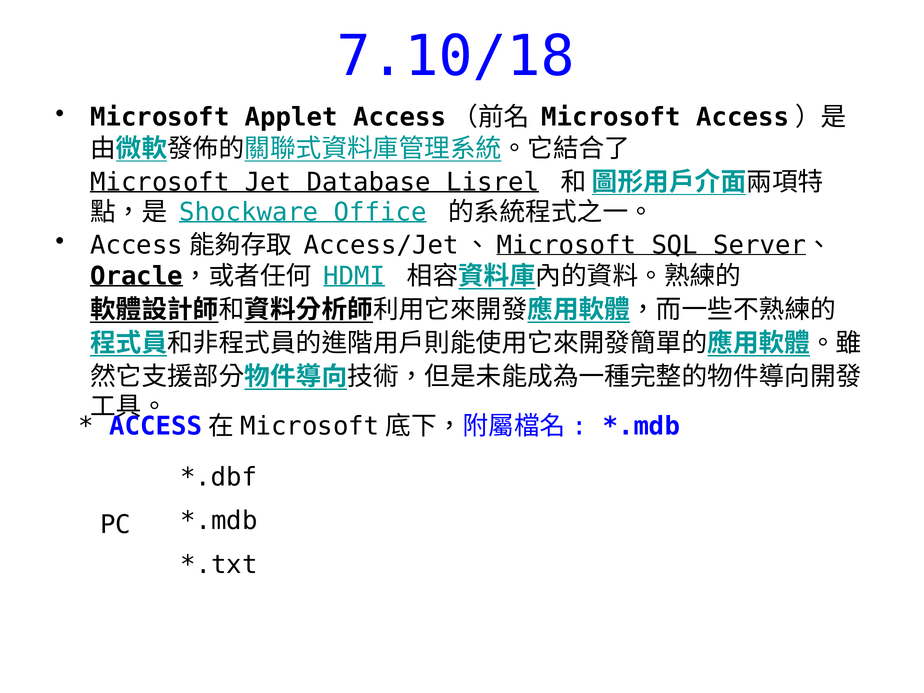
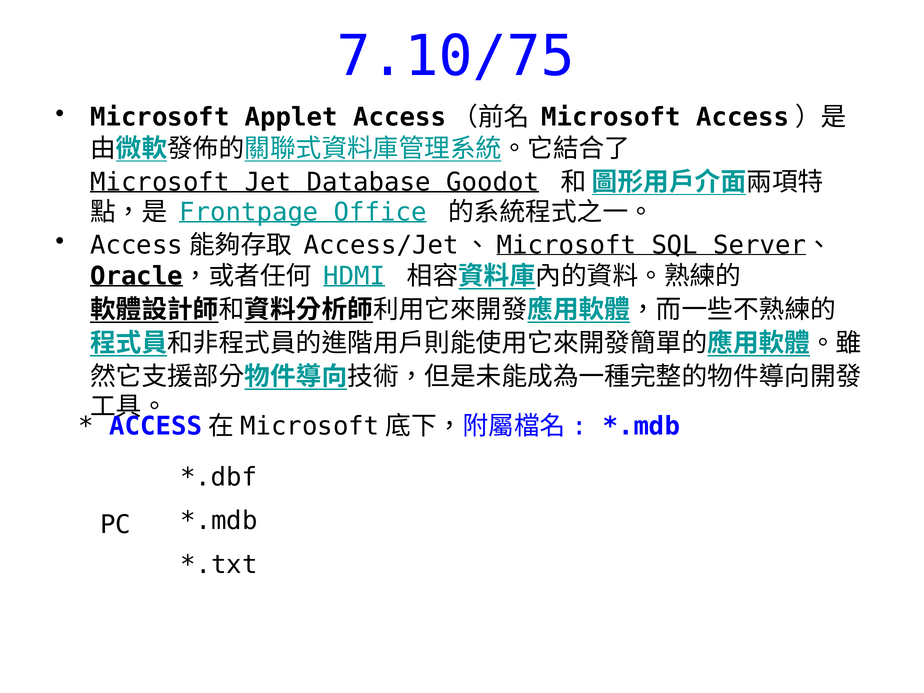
7.10/18: 7.10/18 -> 7.10/75 (456, 56)
Lisrel: Lisrel -> Goodot (493, 182)
Shockware: Shockware -> Frontpage (249, 212)
